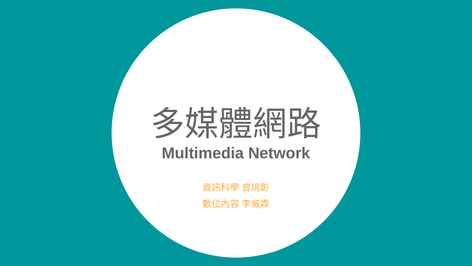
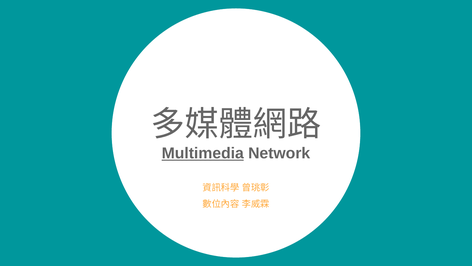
Multimedia underline: none -> present (203, 153)
